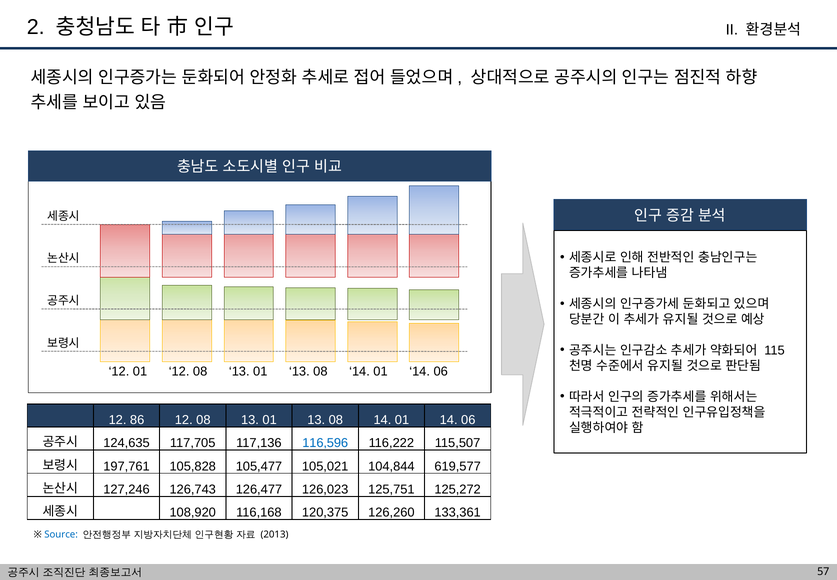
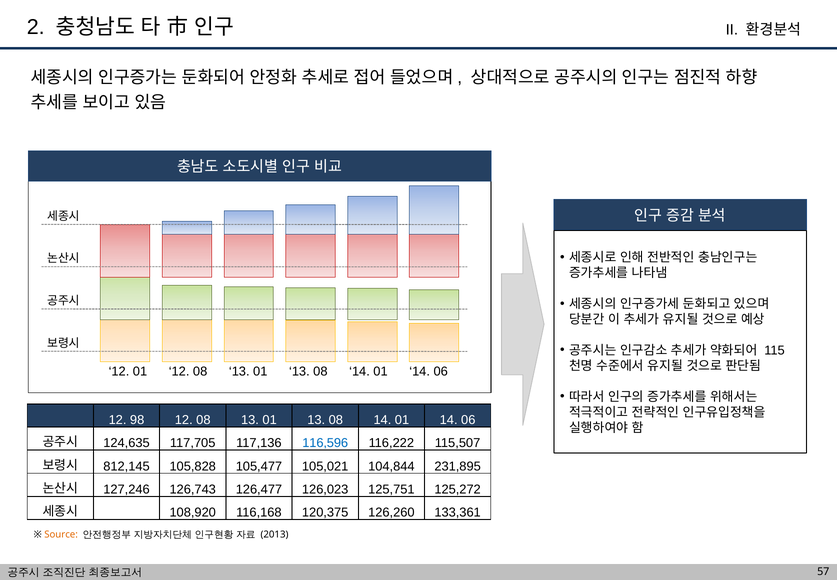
86: 86 -> 98 (137, 420)
197,761: 197,761 -> 812,145 (127, 466)
619,577: 619,577 -> 231,895 (458, 466)
Source colour: blue -> orange (61, 534)
